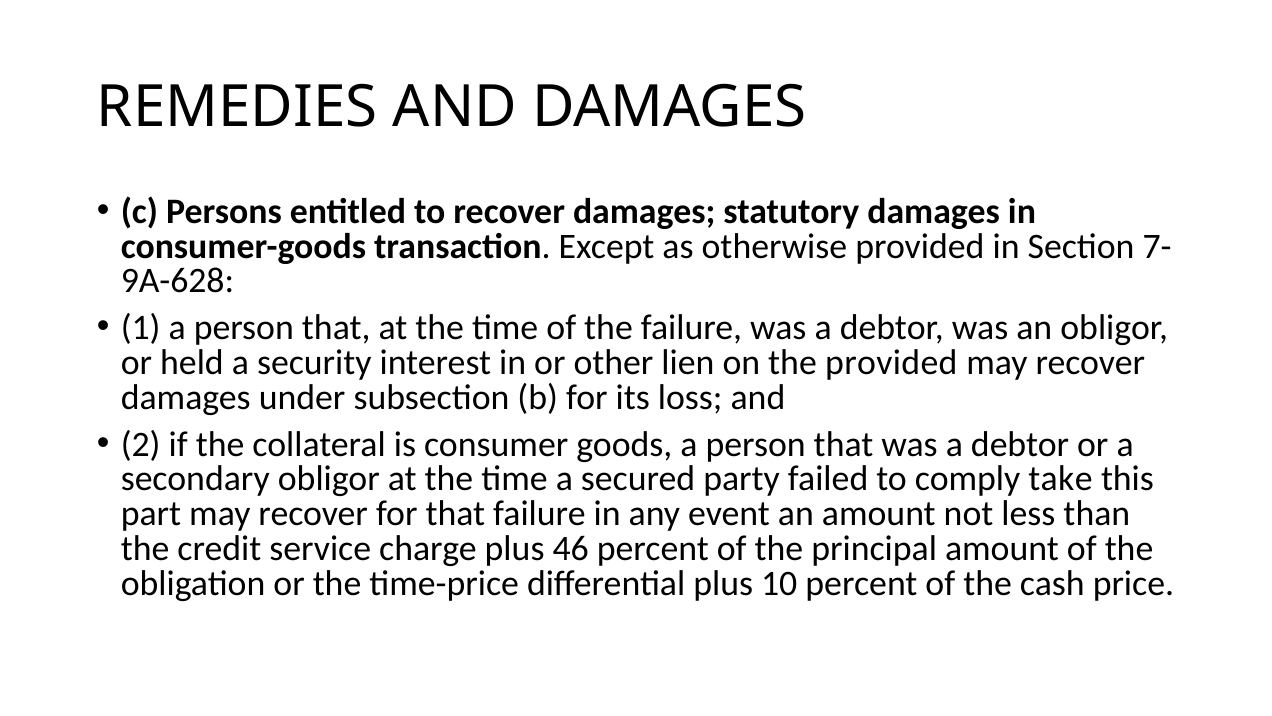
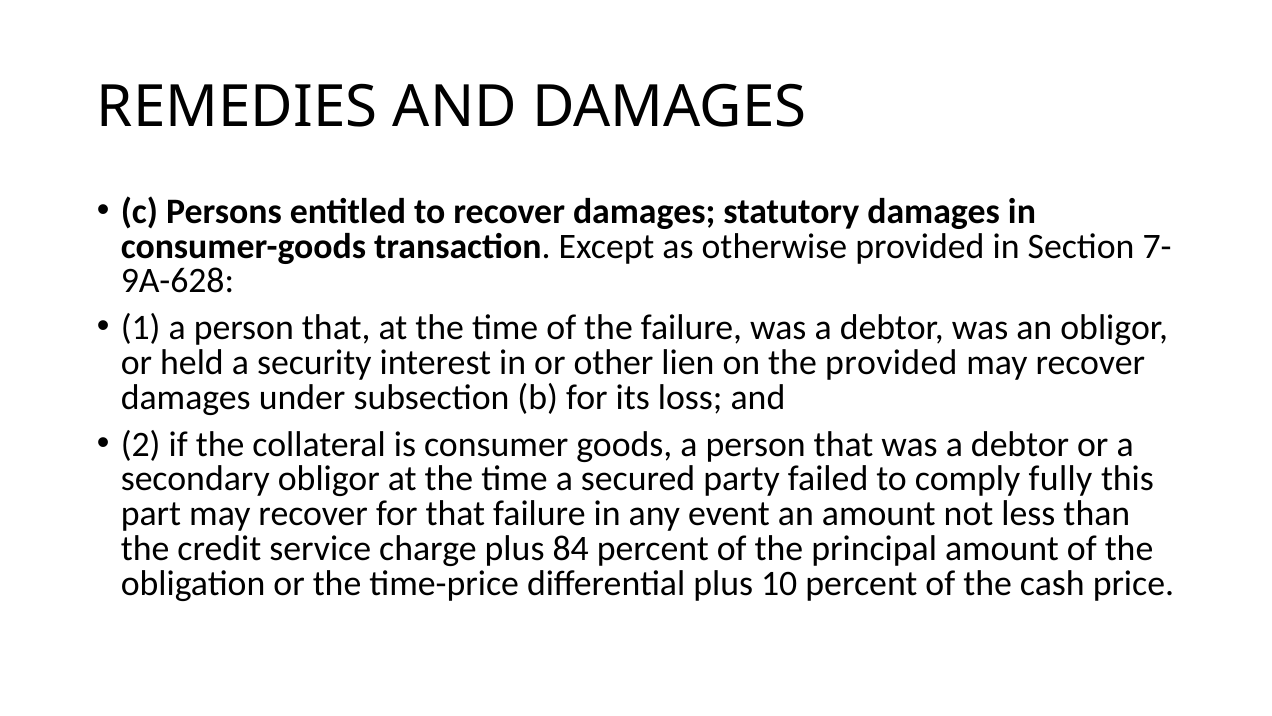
take: take -> fully (1061, 479)
46: 46 -> 84 (571, 548)
